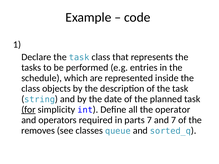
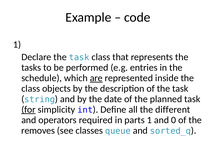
are underline: none -> present (96, 78)
operator: operator -> different (173, 110)
parts 7: 7 -> 1 (149, 120)
and 7: 7 -> 0 (174, 120)
